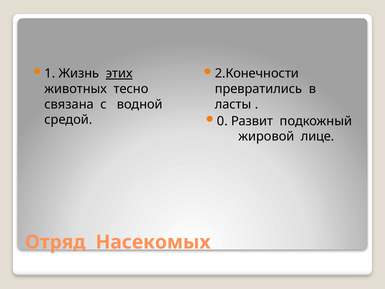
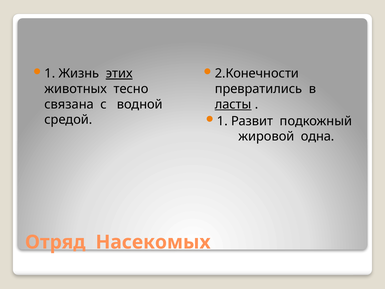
ласты underline: none -> present (233, 104)
0: 0 -> 1 (222, 121)
лице: лице -> одна (318, 136)
